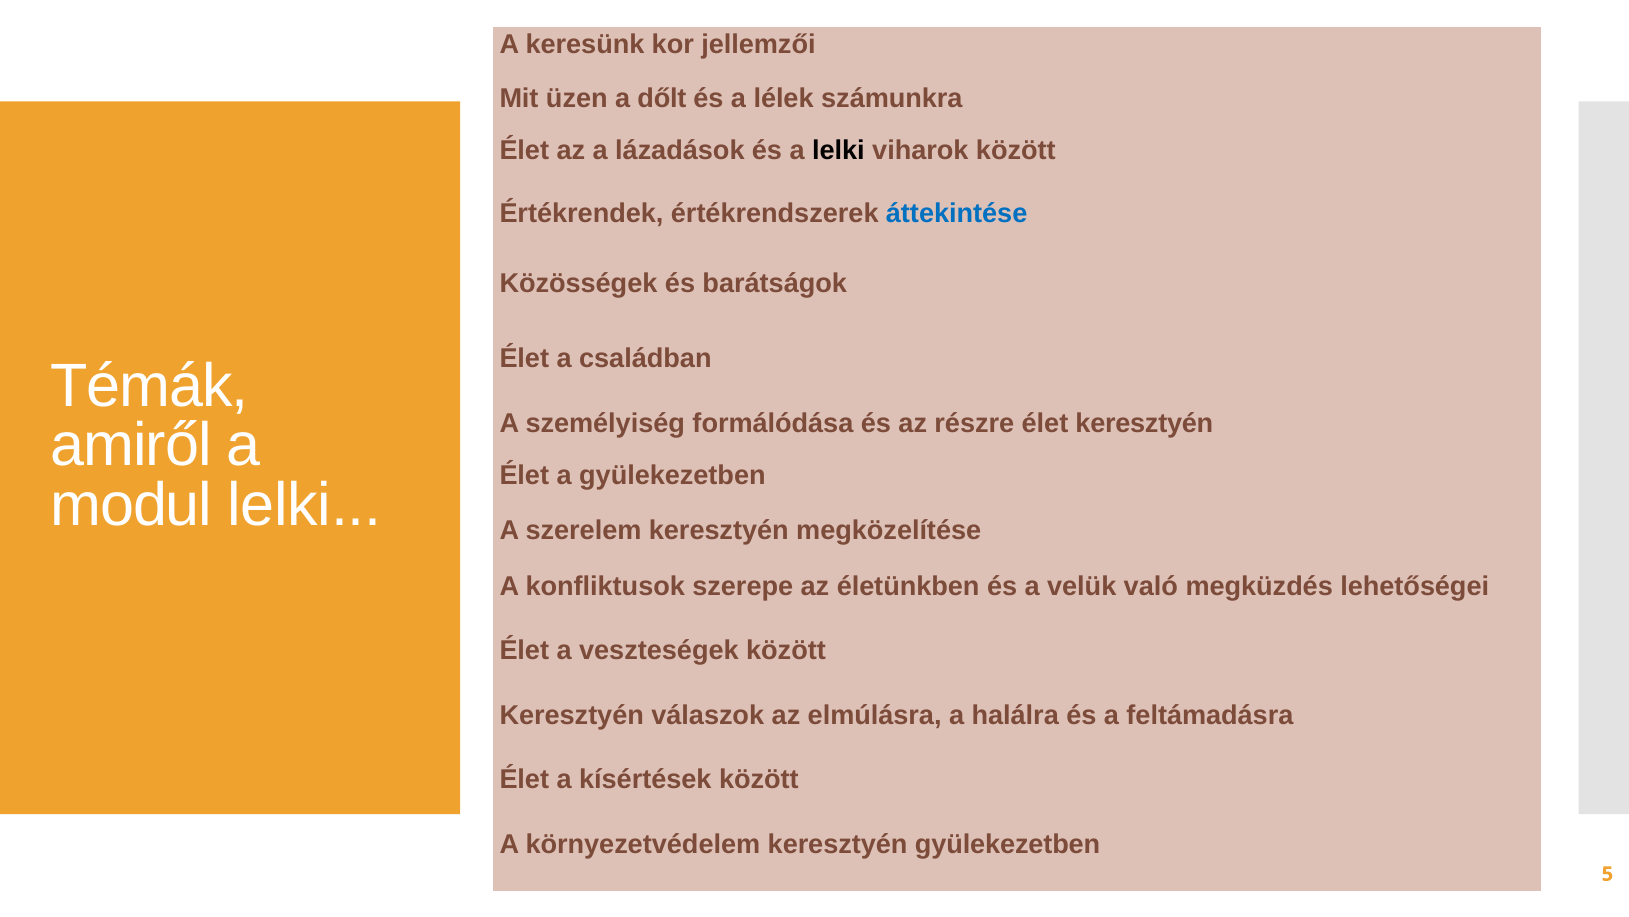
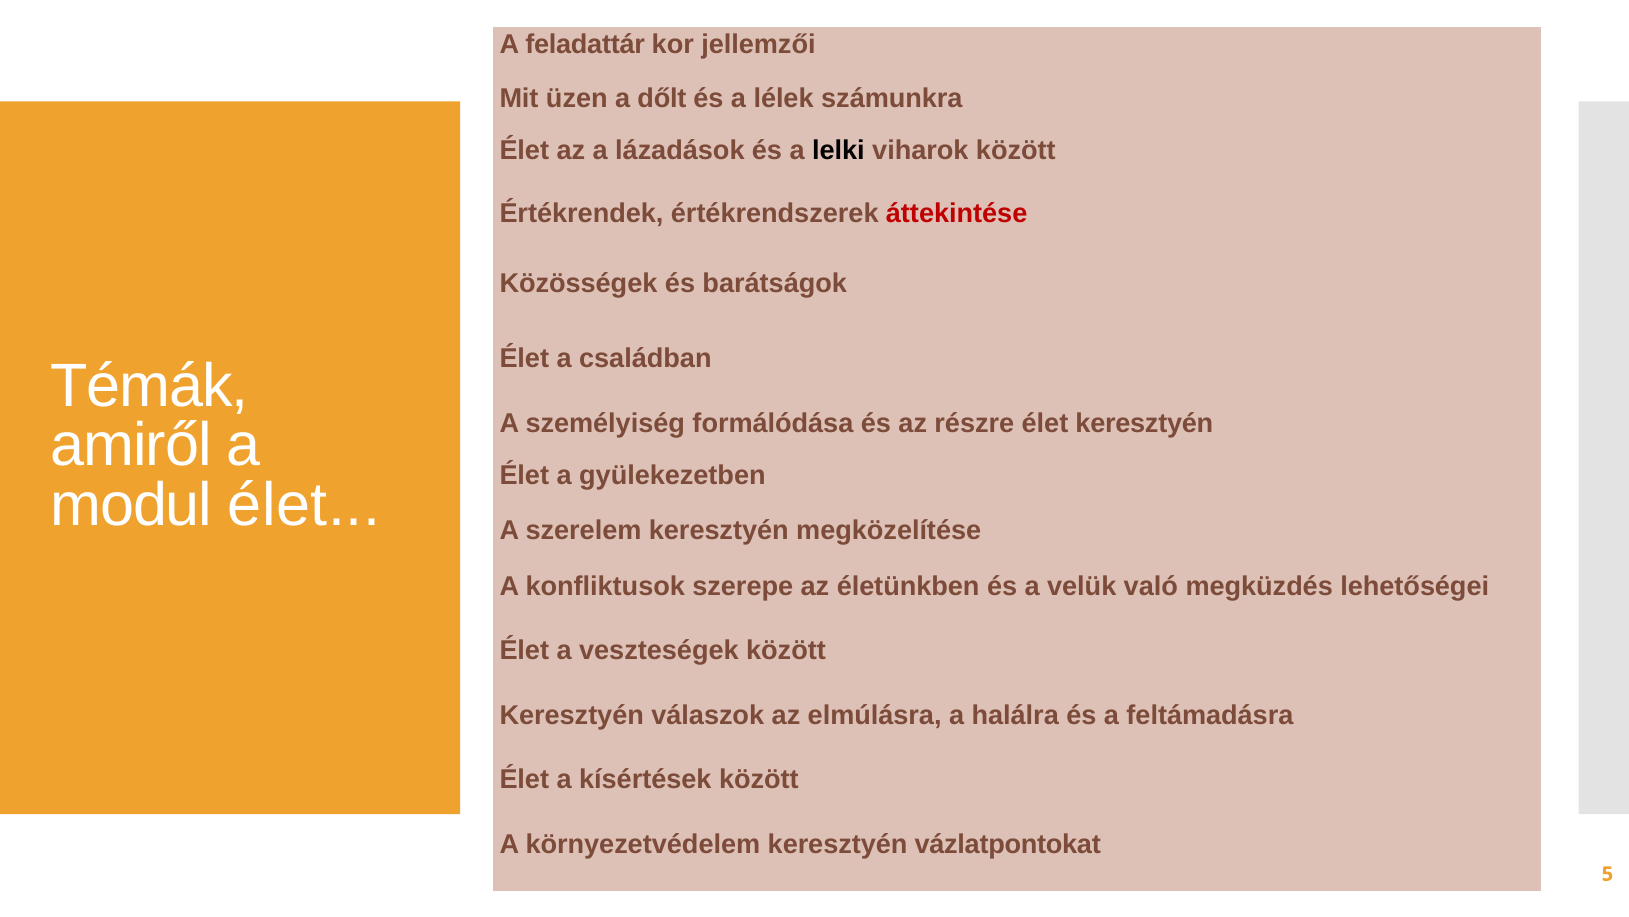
keresünk: keresünk -> feladattár (585, 44)
áttekintése colour: blue -> red (957, 214)
modul lelki: lelki -> élet (304, 504)
keresztyén gyülekezetben: gyülekezetben -> vázlatpontokat (1008, 844)
